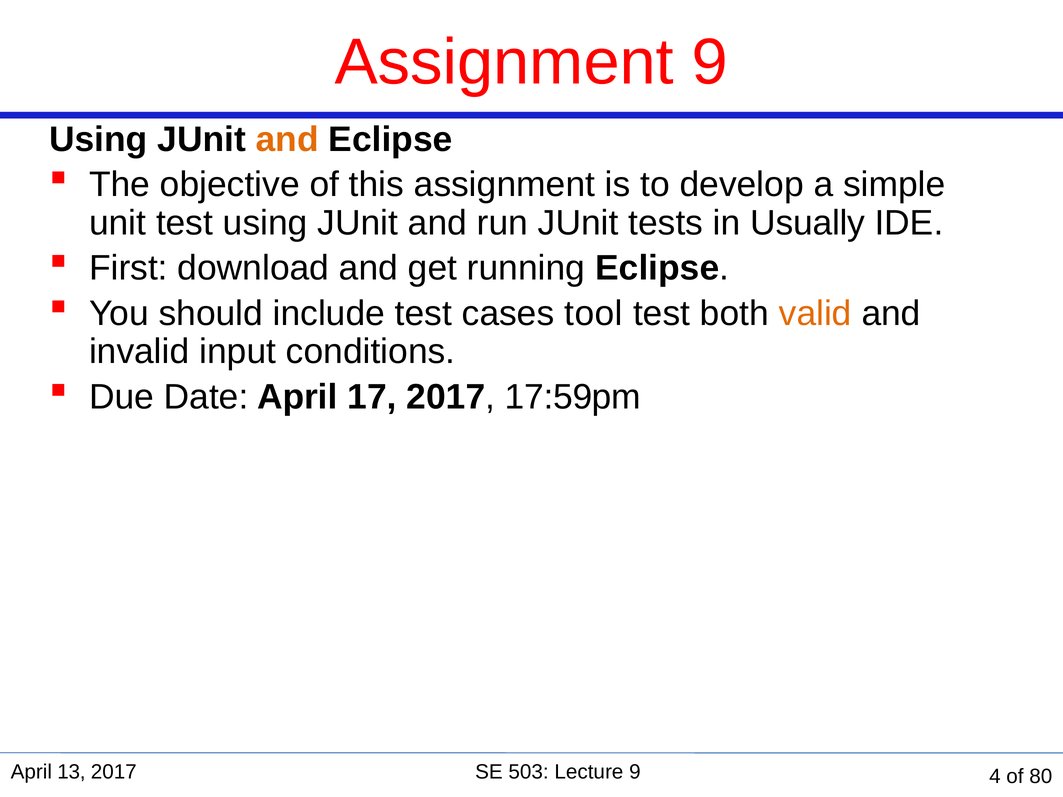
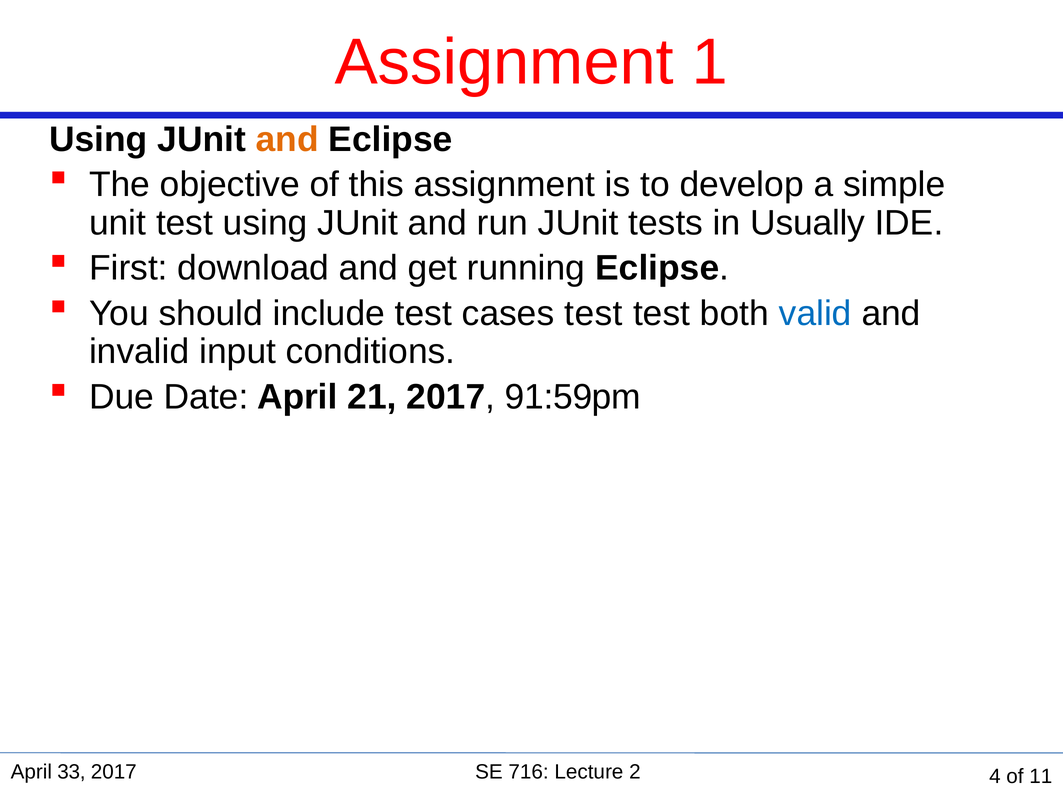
Assignment 9: 9 -> 1 (710, 62)
cases tool: tool -> test (594, 314)
valid colour: orange -> blue (815, 314)
17: 17 -> 21 (372, 397)
17:59pm: 17:59pm -> 91:59pm (573, 397)
13: 13 -> 33 (71, 772)
503: 503 -> 716 (528, 772)
Lecture 9: 9 -> 2 (635, 772)
80: 80 -> 11 (1041, 777)
